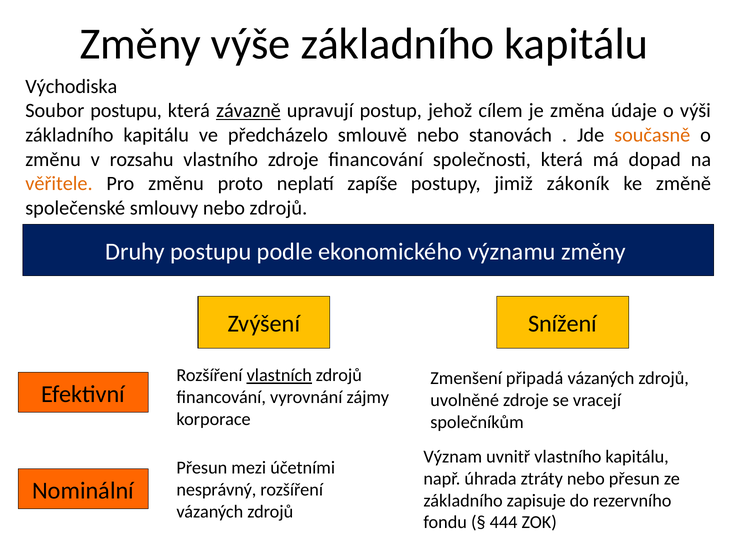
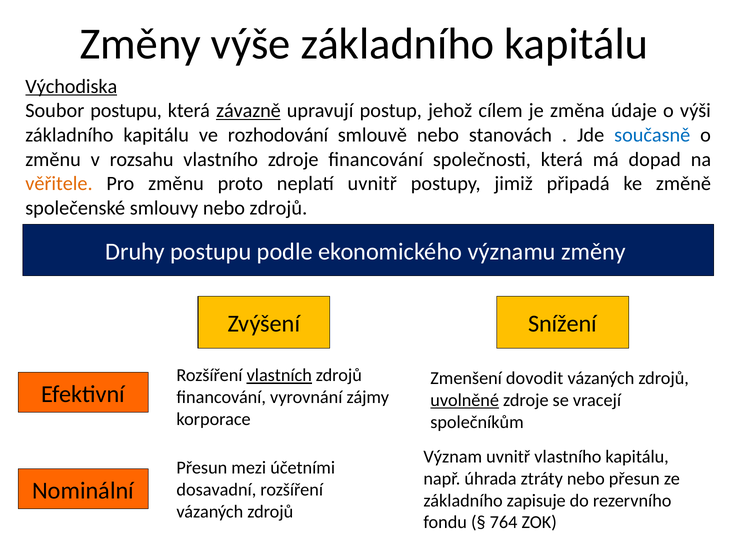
Východiska underline: none -> present (71, 86)
předcházelo: předcházelo -> rozhodování (278, 135)
současně colour: orange -> blue (652, 135)
neplatí zapíše: zapíše -> uvnitř (372, 184)
zákoník: zákoník -> připadá (578, 184)
připadá: připadá -> dovodit (535, 378)
uvolněné underline: none -> present (465, 400)
nesprávný: nesprávný -> dosavadní (216, 489)
444: 444 -> 764 (504, 522)
